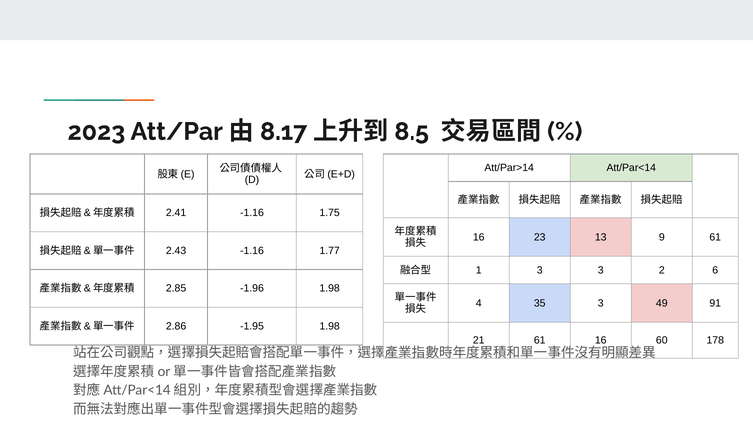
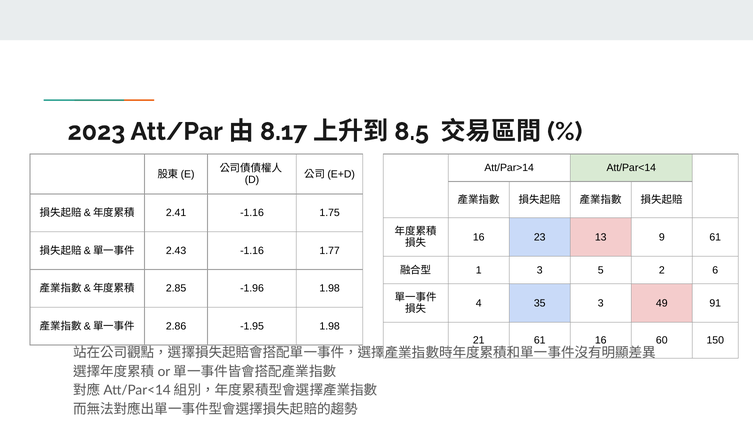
3 3: 3 -> 5 (601, 270)
178: 178 -> 150 (715, 340)
